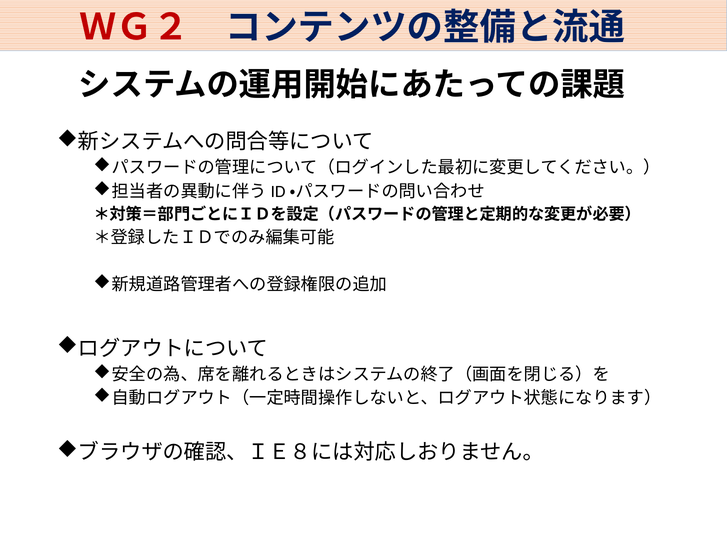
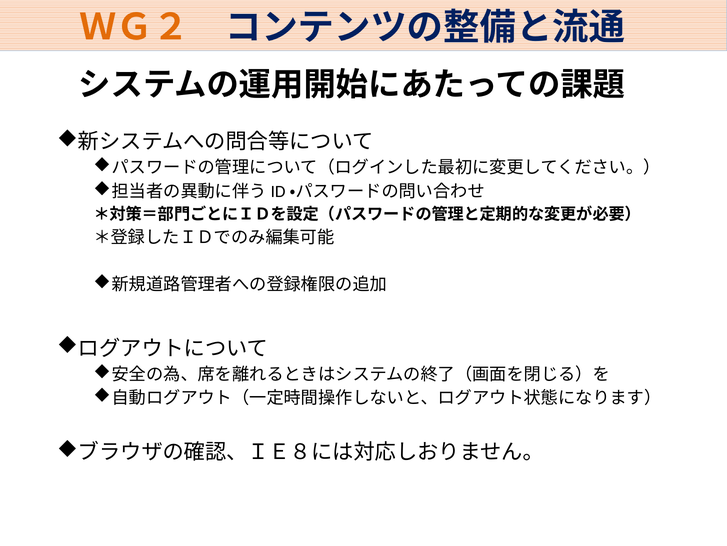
ＷＧ２ colour: red -> orange (134, 28)
